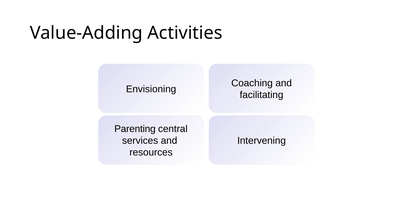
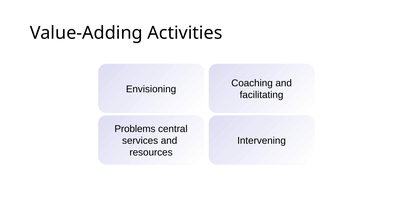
Parenting: Parenting -> Problems (135, 129)
